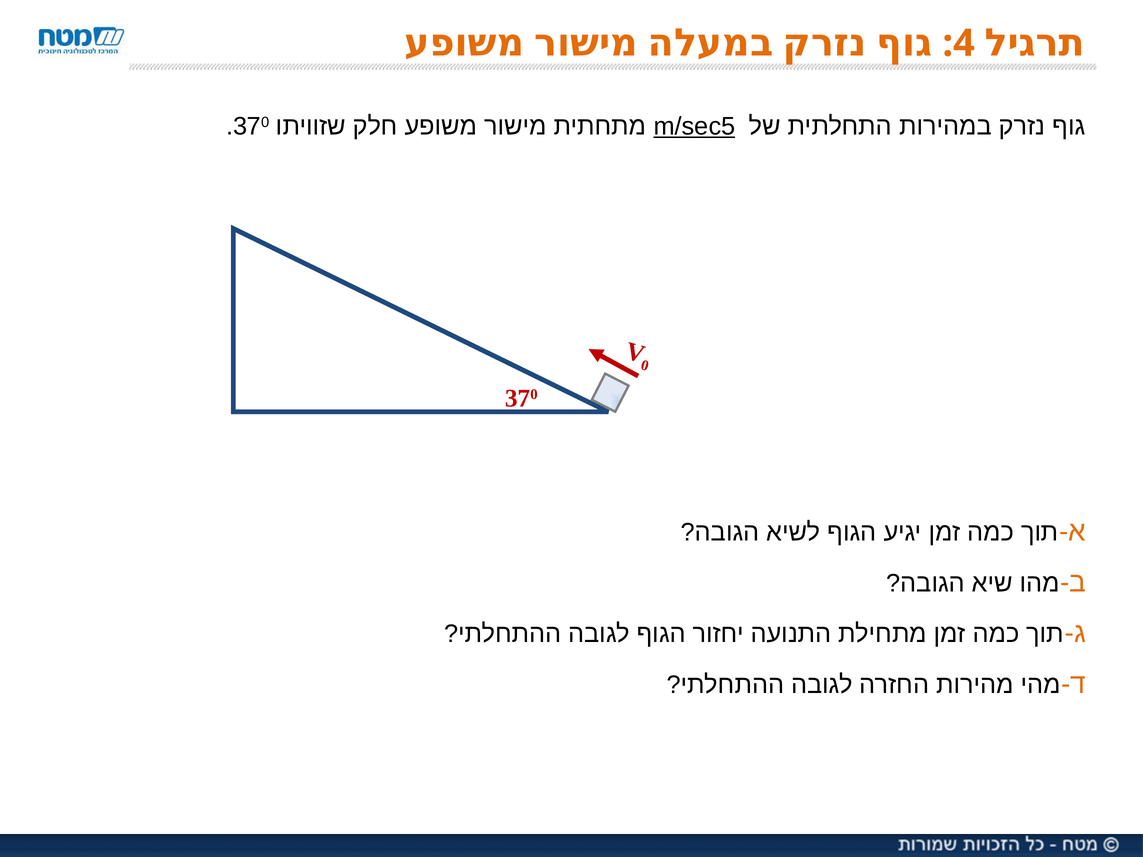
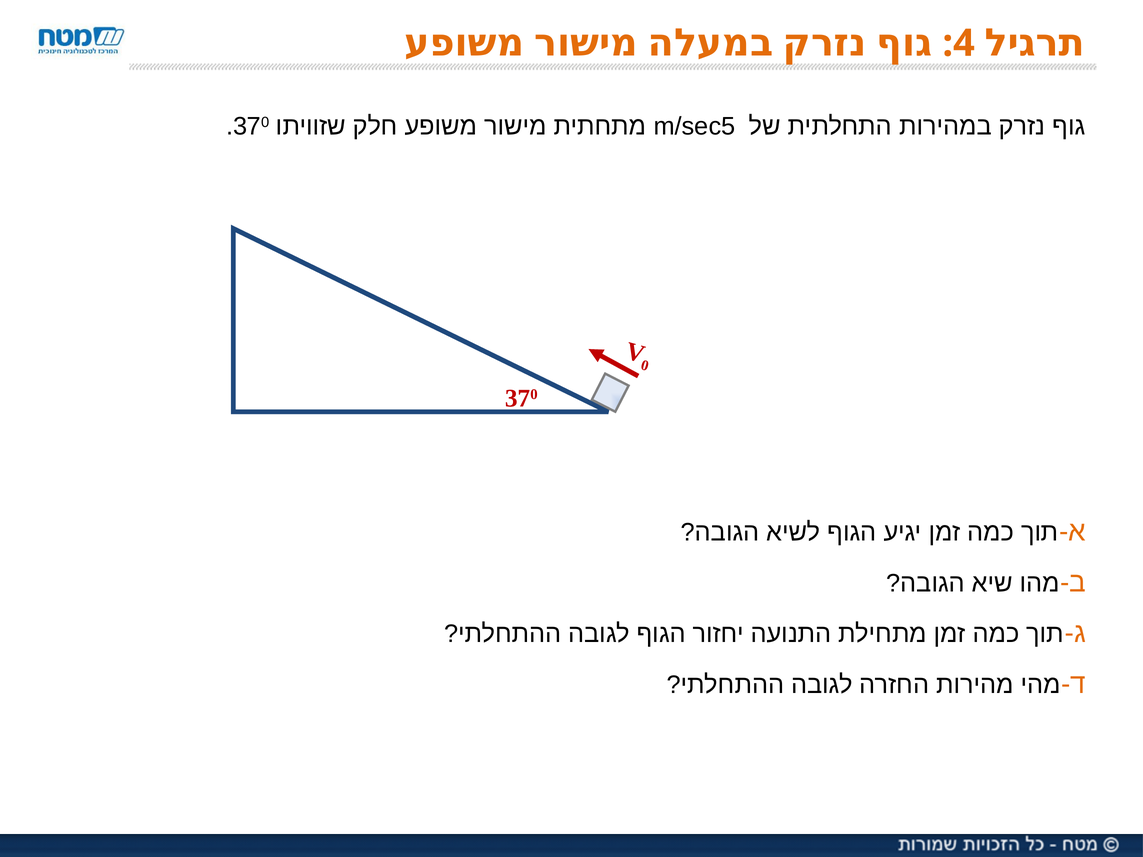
m/sec5 underline: present -> none (694, 126)
